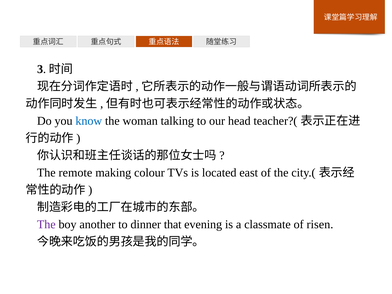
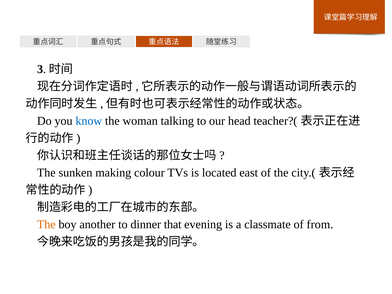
remote: remote -> sunken (75, 173)
The colour: purple -> orange (46, 224)
risen: risen -> from (320, 224)
